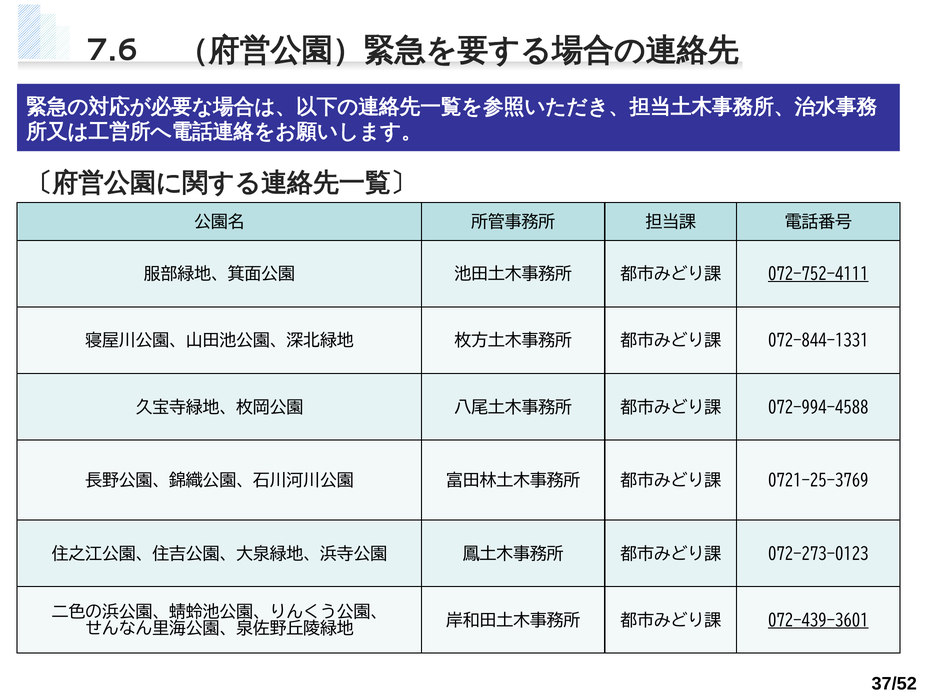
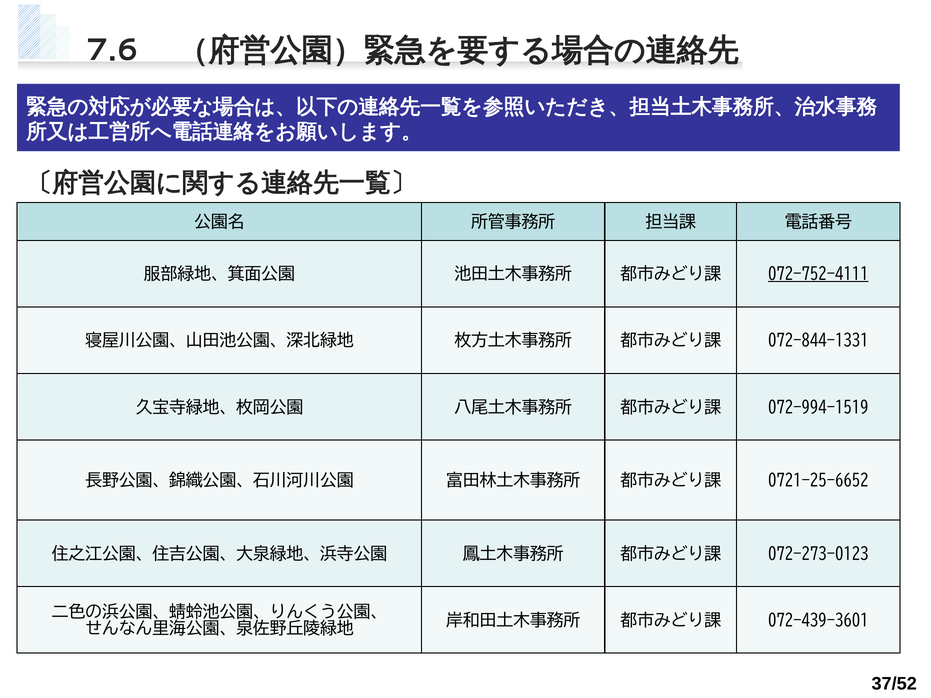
072-994-4588: 072-994-4588 -> 072-994-1519 (818, 408)
0721-25-3769: 0721-25-3769 -> 0721-25-6652 (818, 481)
072-439-3601 underline: present -> none (818, 621)
